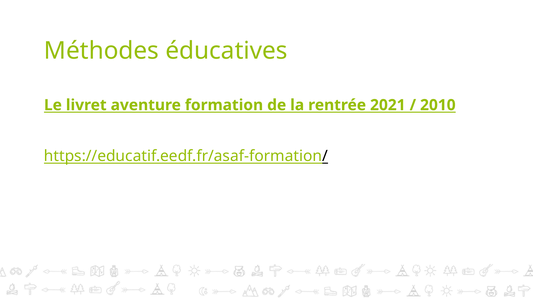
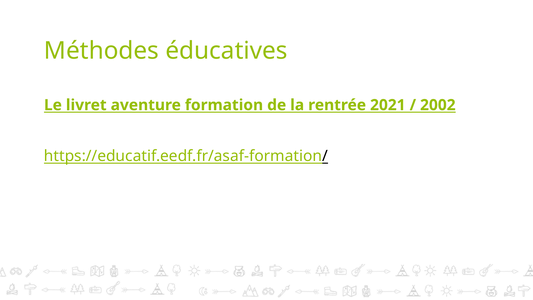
2010: 2010 -> 2002 (438, 105)
